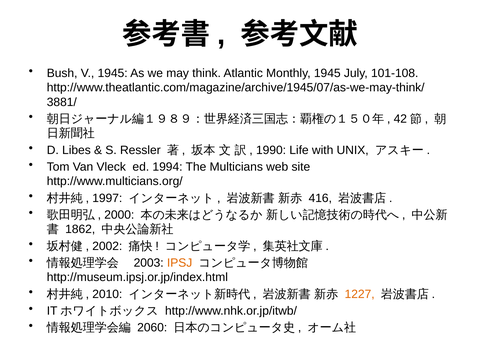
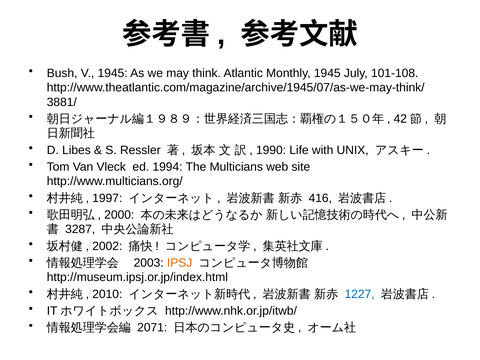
1862: 1862 -> 3287 (80, 229)
1227 colour: orange -> blue (360, 294)
2060: 2060 -> 2071 (152, 328)
